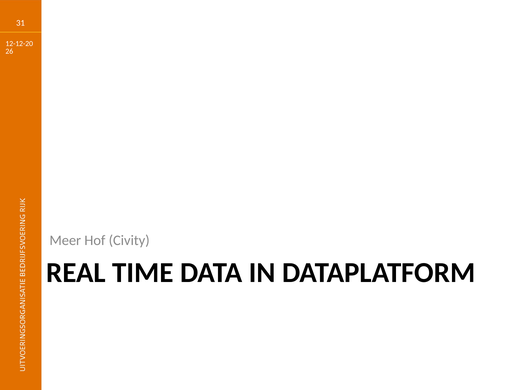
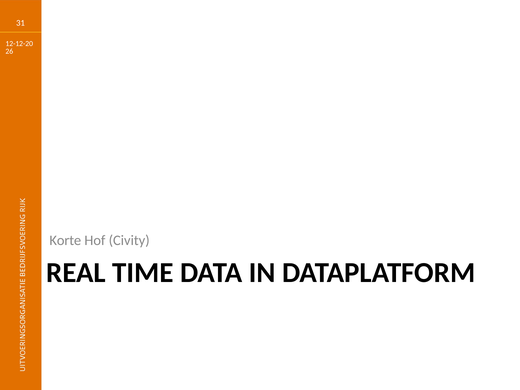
Meer: Meer -> Korte (65, 240)
